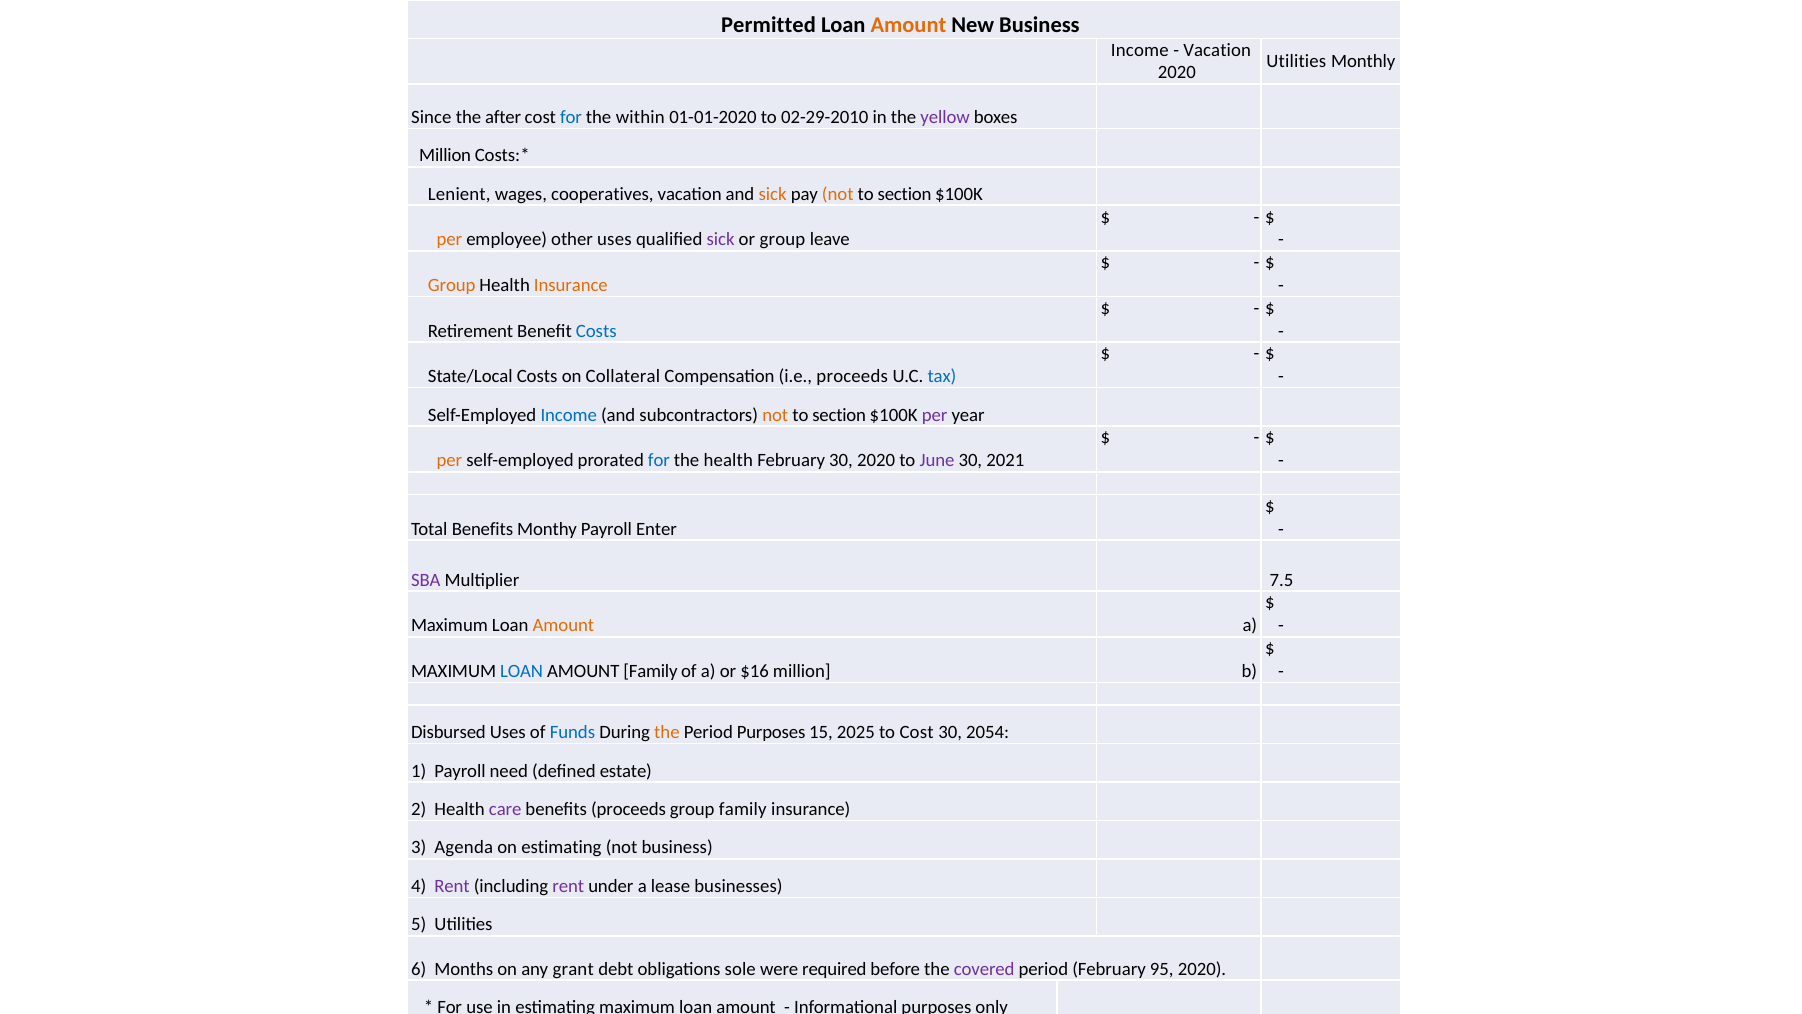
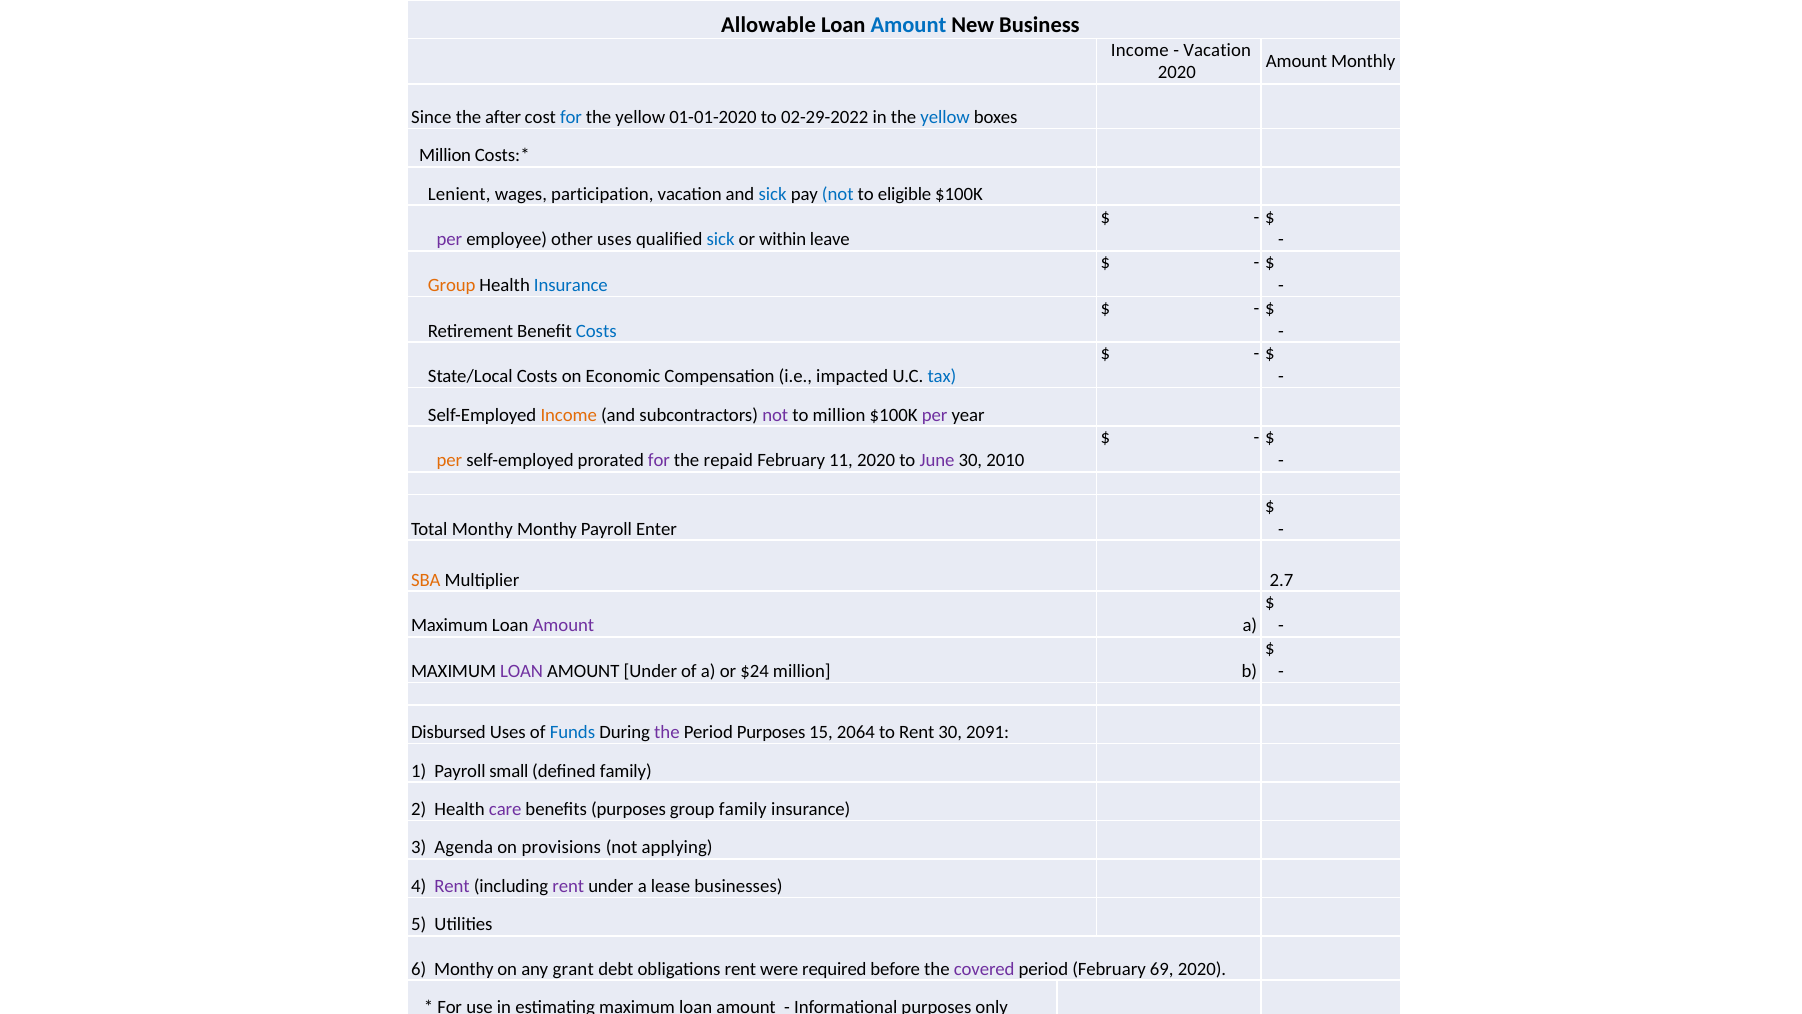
Permitted: Permitted -> Allowable (768, 25)
Amount colour: orange -> blue (908, 25)
Utilities: Utilities -> Amount (1297, 61)
within: within -> yellow (640, 117)
02-29-2010: 02-29-2010 -> 02-29-2022 (825, 117)
yellow colour: purple -> blue (945, 117)
cooperatives: cooperatives -> participation (602, 194)
sick colour: orange -> blue (773, 194)
not colour: orange -> blue (838, 194)
section: section -> eligible (905, 194)
per colour: orange -> purple (449, 240)
sick colour: purple -> blue (721, 240)
or group: group -> within (783, 240)
Insurance colour: orange -> blue (571, 285)
Collateral: Collateral -> Economic (623, 376)
i.e proceeds: proceeds -> impacted (852, 376)
Income colour: blue -> orange (569, 415)
not colour: orange -> purple (775, 415)
section: section -> million (839, 415)
for colour: blue -> purple (659, 460)
the health: health -> repaid (728, 460)
February 30: 30 -> 11 (841, 460)
2021: 2021 -> 2010 (1005, 460)
Total Benefits: Benefits -> Monthy (482, 529)
SBA colour: purple -> orange (426, 580)
7.5: 7.5 -> 2.7 (1281, 580)
Amount colour: orange -> purple (563, 625)
LOAN colour: blue -> purple (522, 671)
AMOUNT Family: Family -> Under (650, 671)
$16: $16 -> $24 (755, 671)
the colour: orange -> purple (667, 732)
2025: 2025 -> 2064 (856, 732)
to Cost: Cost -> Rent (917, 732)
2054: 2054 -> 2091 (988, 732)
need: need -> small (509, 771)
defined estate: estate -> family (626, 771)
benefits proceeds: proceeds -> purposes (629, 809)
on estimating: estimating -> provisions (561, 847)
not business: business -> applying (677, 847)
6 Months: Months -> Monthy (464, 969)
obligations sole: sole -> rent (740, 969)
95: 95 -> 69 (1162, 969)
